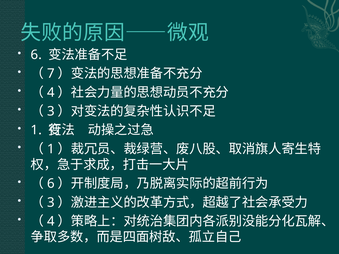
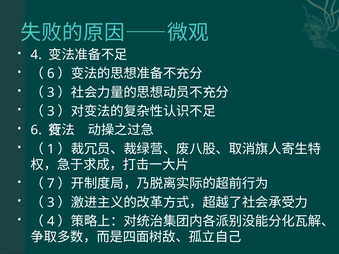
6: 6 -> 4 (36, 55)
7: 7 -> 6 (51, 74)
4: 4 -> 3 (51, 93)
1: 1 -> 6 (36, 130)
6: 6 -> 7 (51, 184)
